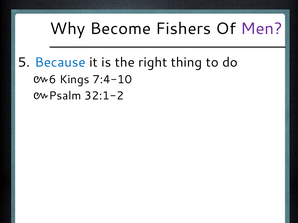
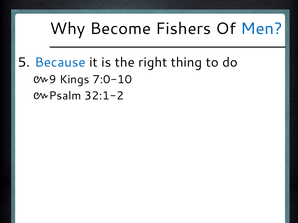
Men colour: purple -> blue (261, 29)
6: 6 -> 9 (53, 80)
7:4-10: 7:4-10 -> 7:0-10 (112, 80)
